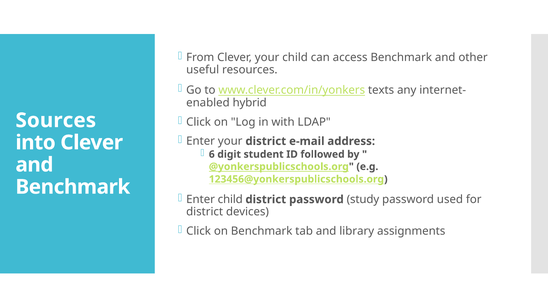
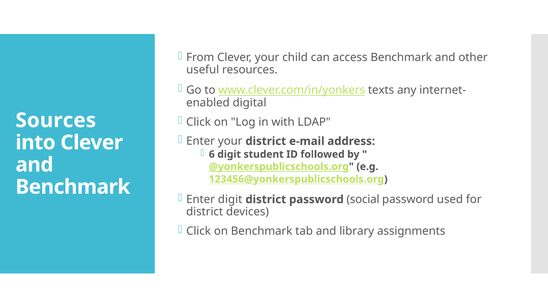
hybrid: hybrid -> digital (250, 103)
Enter child: child -> digit (230, 200)
study: study -> social (363, 200)
